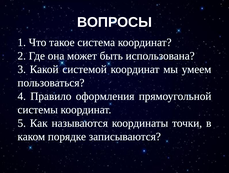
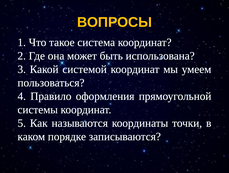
ВОПРОСЫ colour: white -> yellow (115, 22)
